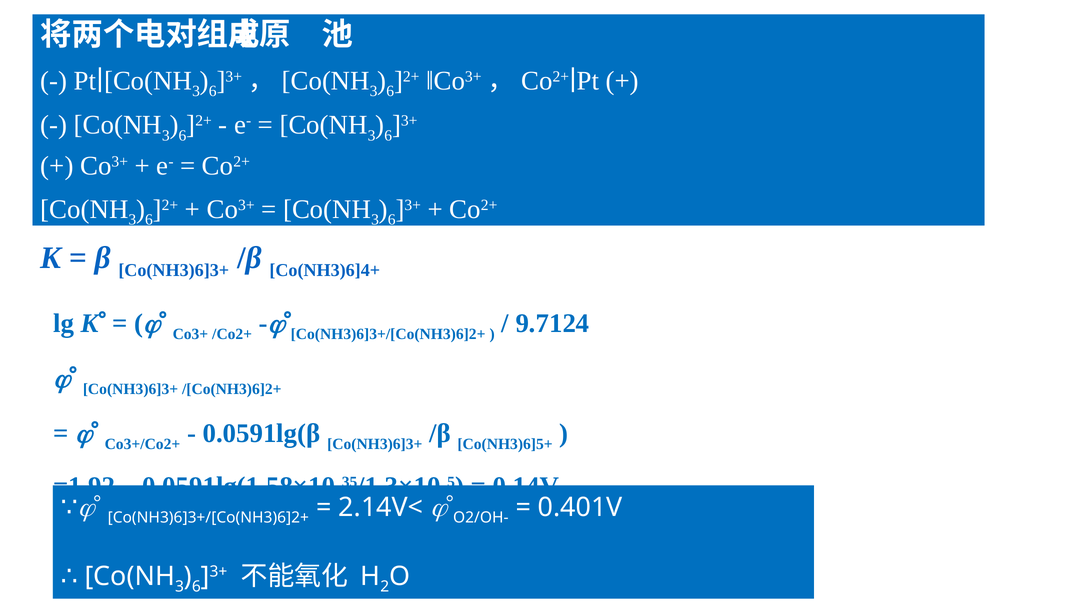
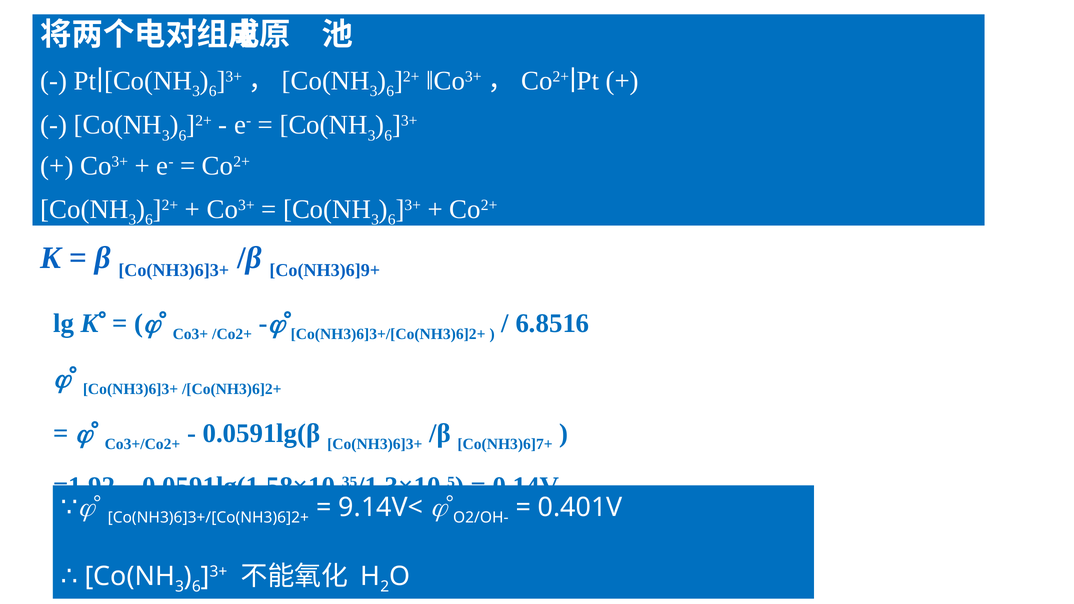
Co(NH3)6]4+: Co(NH3)6]4+ -> Co(NH3)6]9+ (325, 270)
9.7124: 9.7124 -> 6.8516 (552, 324)
Co(NH3)6]5+: Co(NH3)6]5+ -> Co(NH3)6]7+ (505, 444)
2.14V<: 2.14V< -> 9.14V< (381, 507)
